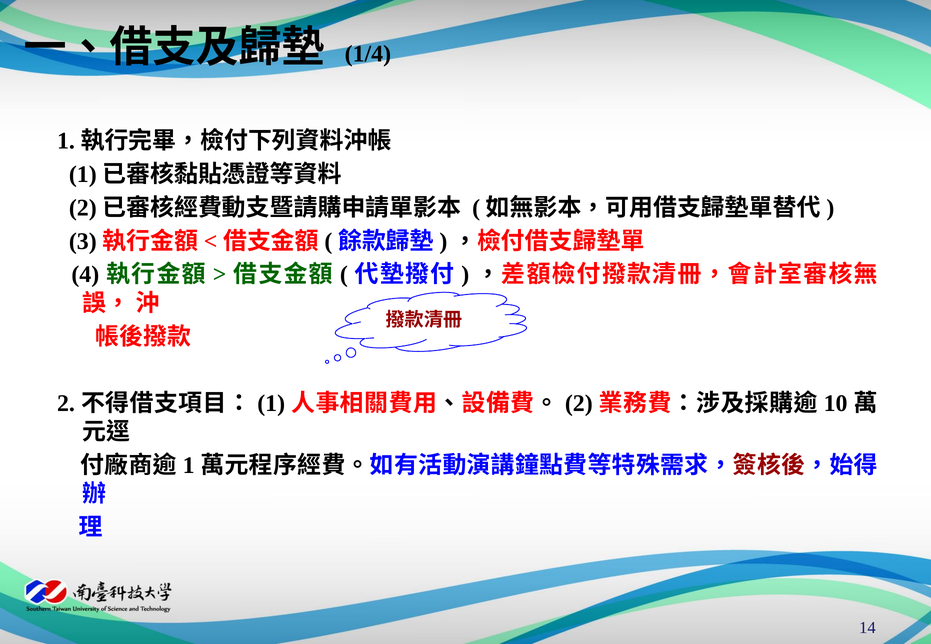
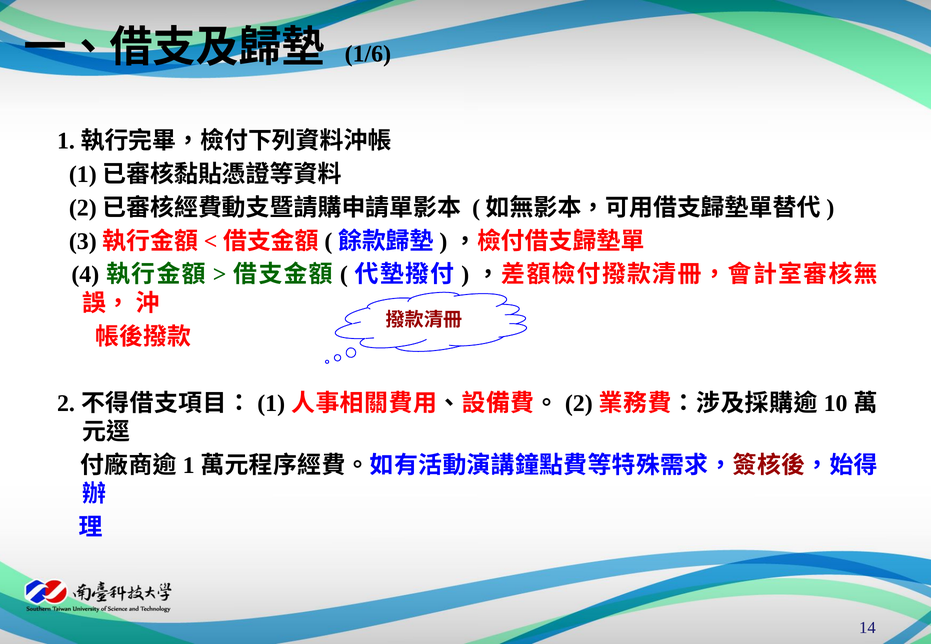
1/4: 1/4 -> 1/6 (368, 54)
